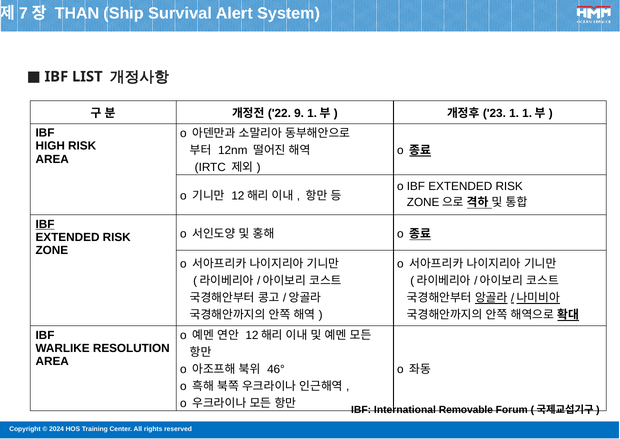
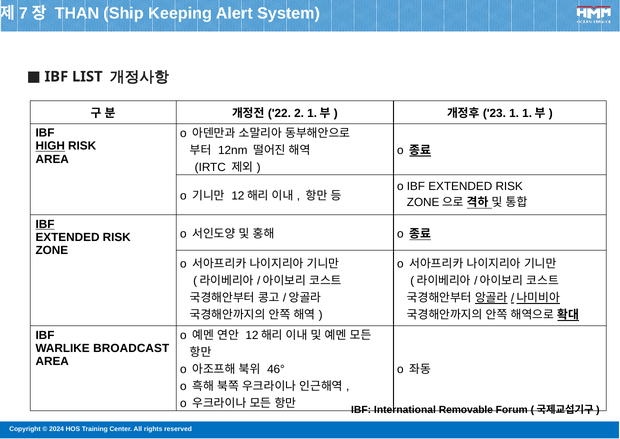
Survival: Survival -> Keeping (180, 13)
9: 9 -> 2 (299, 113)
HIGH underline: none -> present (50, 146)
RESOLUTION: RESOLUTION -> BROADCAST (131, 348)
